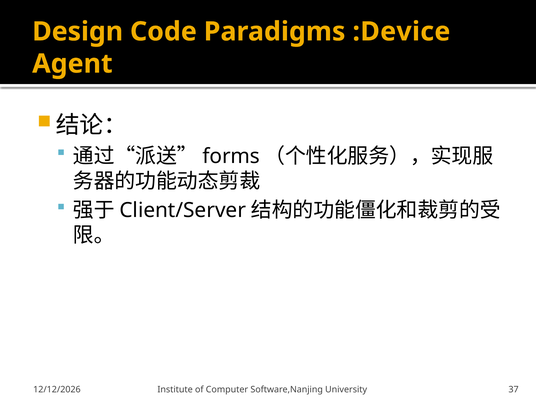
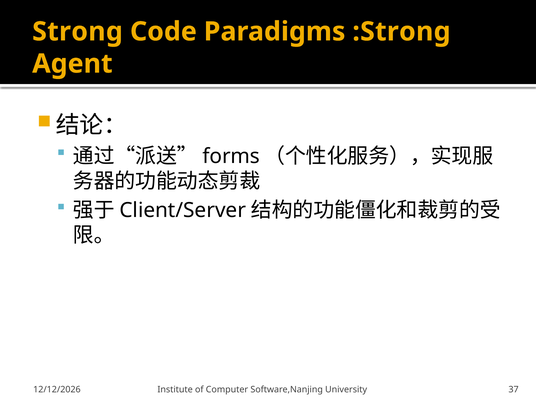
Design: Design -> Strong (77, 32)
:Device: :Device -> :Strong (401, 32)
